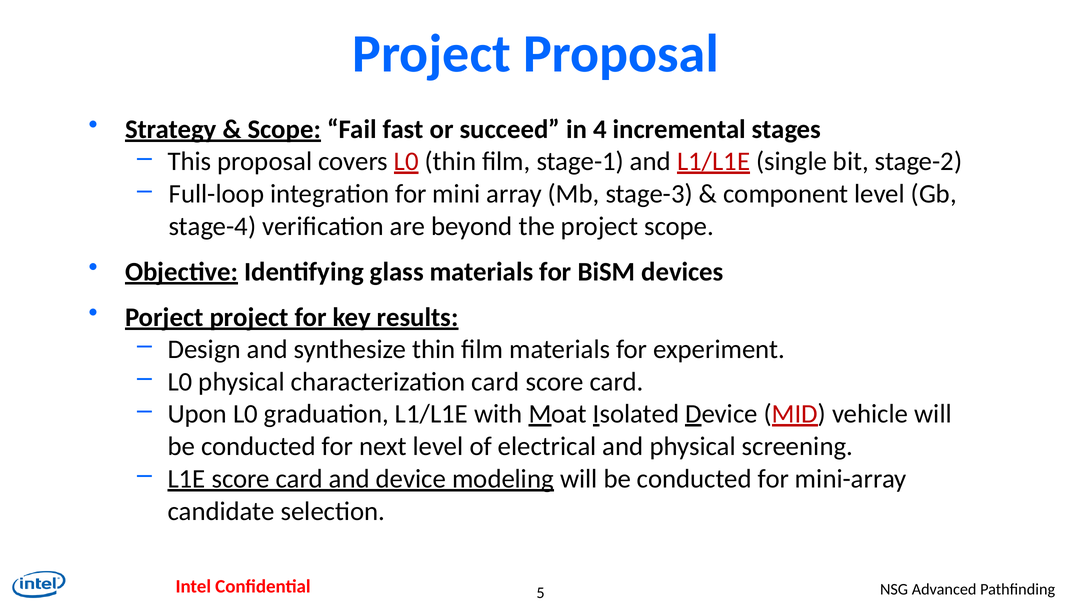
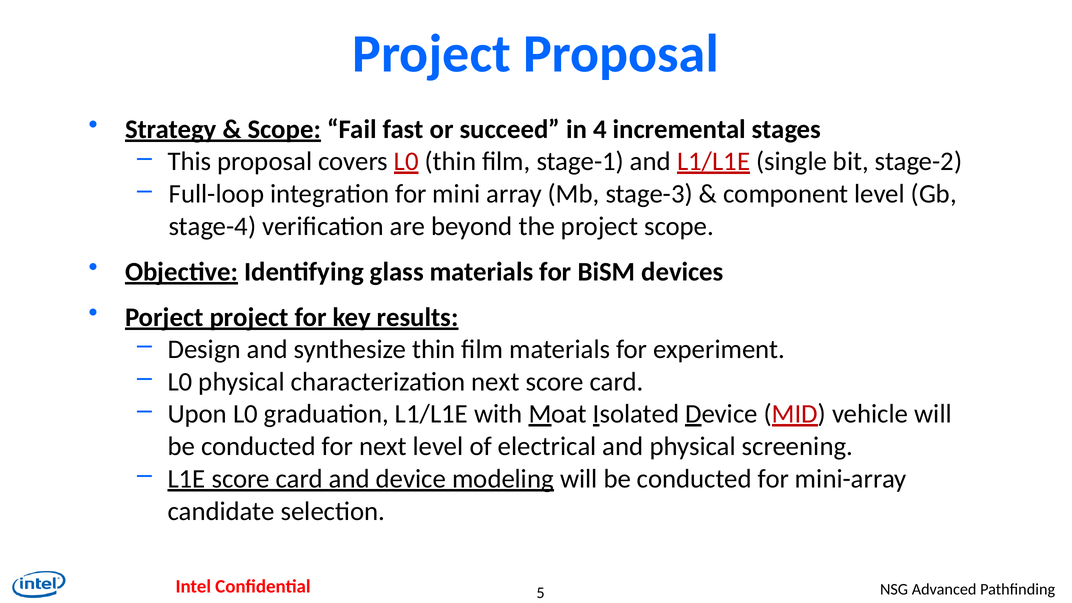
characterization card: card -> next (495, 382)
